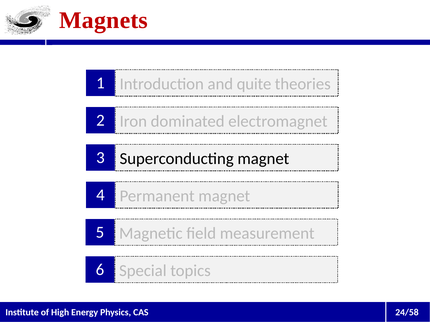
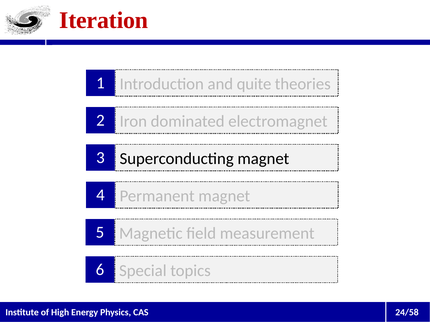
Magnets: Magnets -> Iteration (104, 20)
